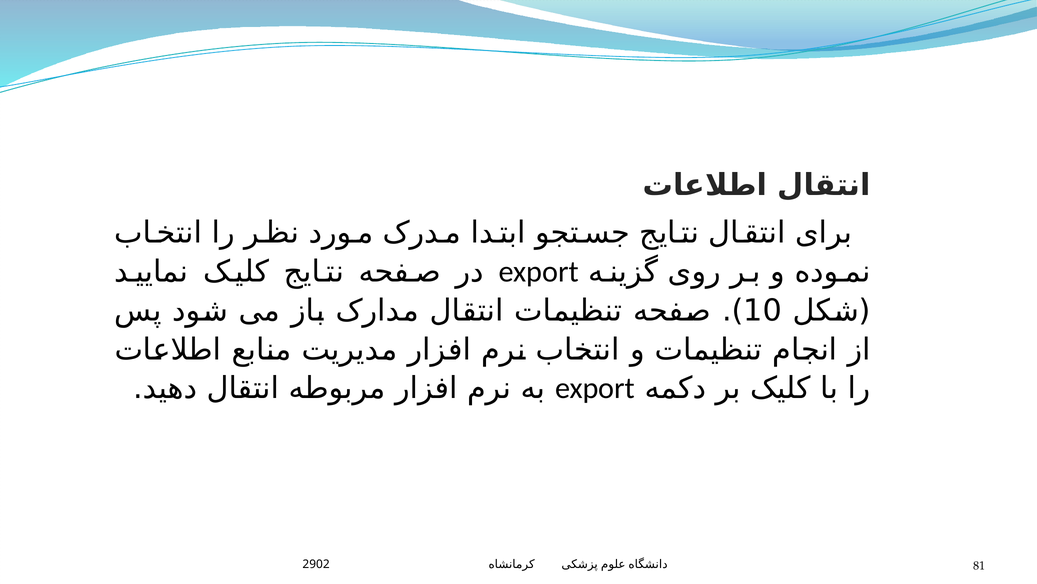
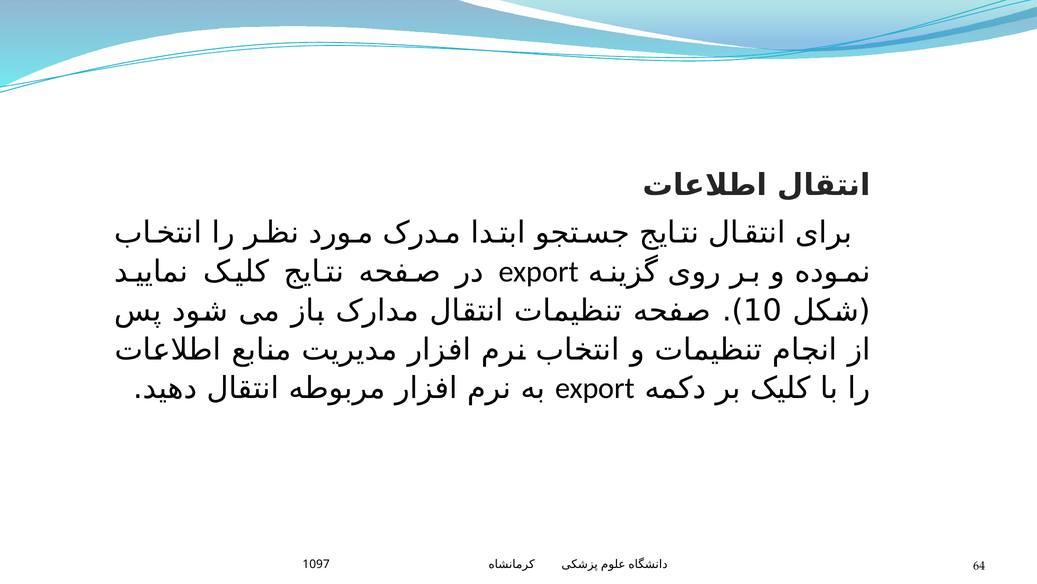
2902: 2902 -> 1097 (316, 563)
81: 81 -> 64 (979, 565)
